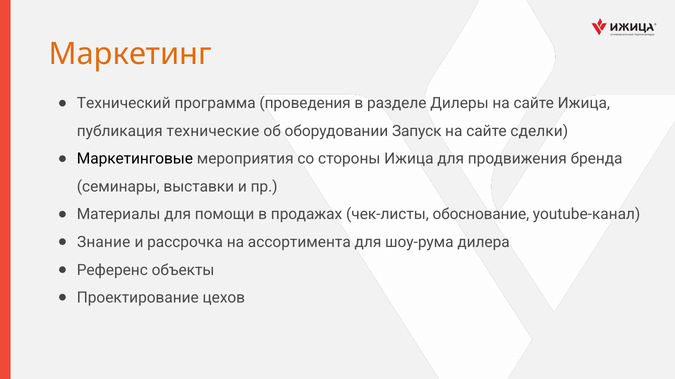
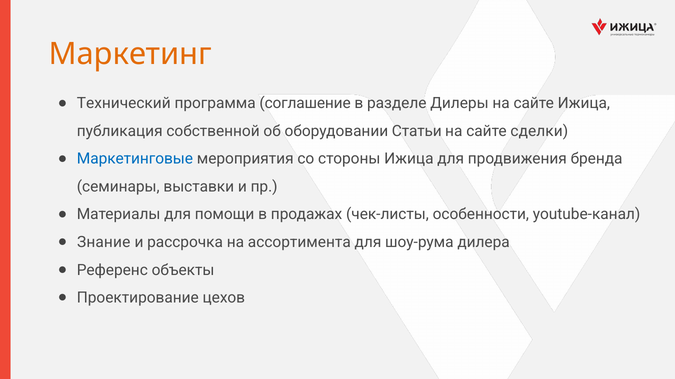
проведения: проведения -> соглашение (305, 103)
технические: технические -> собственной (213, 131)
Запуск: Запуск -> Статьи (417, 131)
Маркетинговые colour: black -> blue (135, 159)
обоснование: обоснование -> особенности (481, 215)
